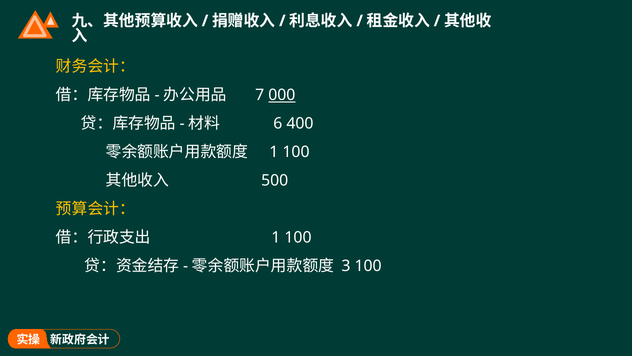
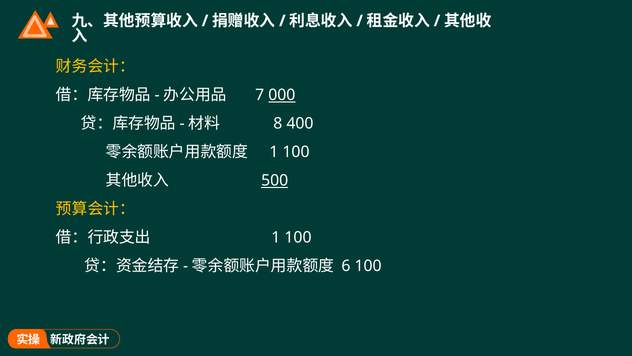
6: 6 -> 8 (278, 124)
500 underline: none -> present (275, 180)
3: 3 -> 6 (346, 266)
